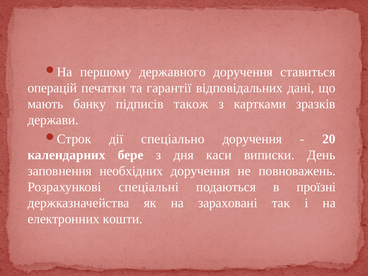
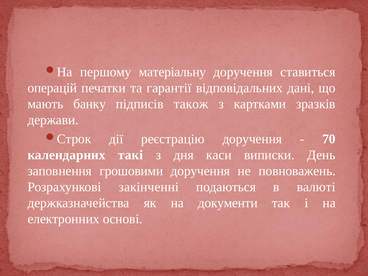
державного: державного -> матеріальну (172, 72)
спеціально: спеціально -> реєстрацію (173, 139)
20: 20 -> 70 (329, 139)
бере: бере -> такі (131, 155)
необхідних: необхідних -> грошовими (131, 171)
спеціальні: спеціальні -> закінченні (149, 187)
проїзні: проїзні -> валюті (316, 187)
зараховані: зараховані -> документи (228, 203)
кошти: кошти -> основі (123, 219)
